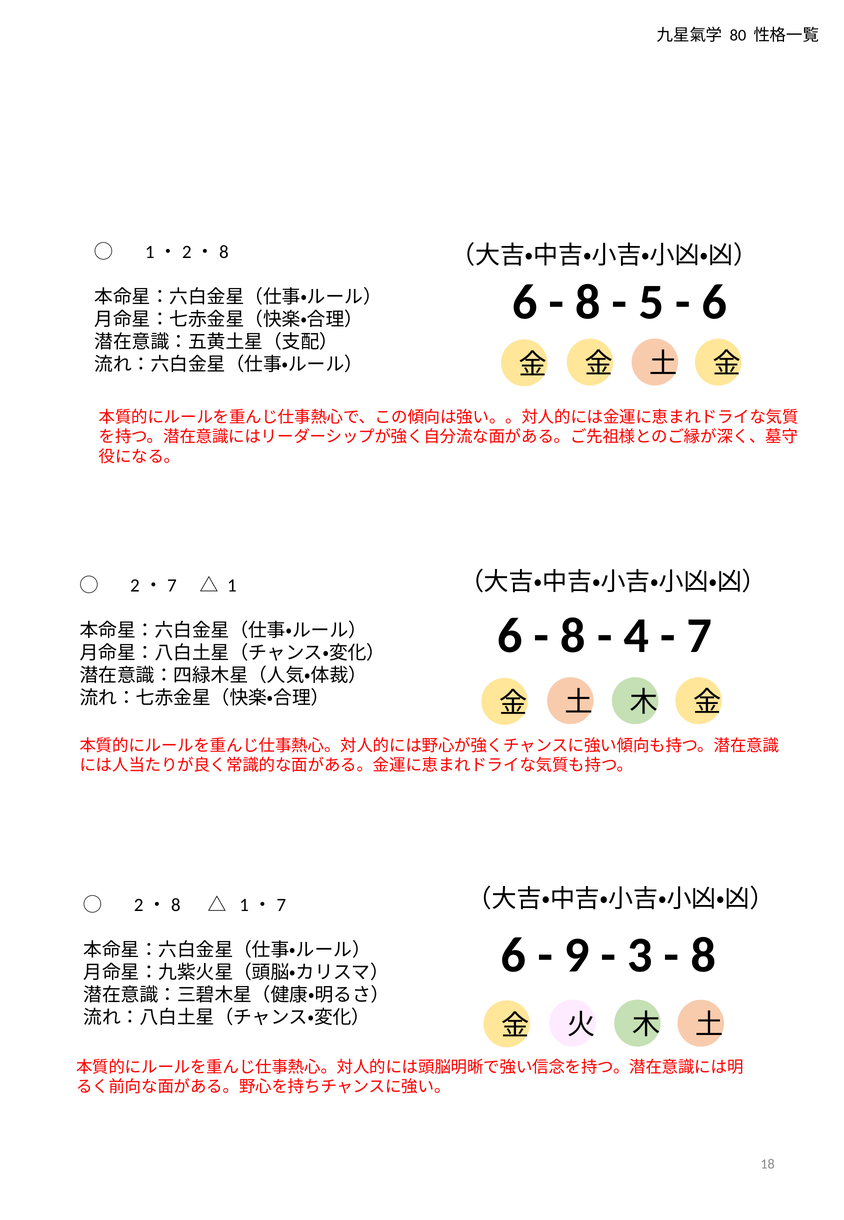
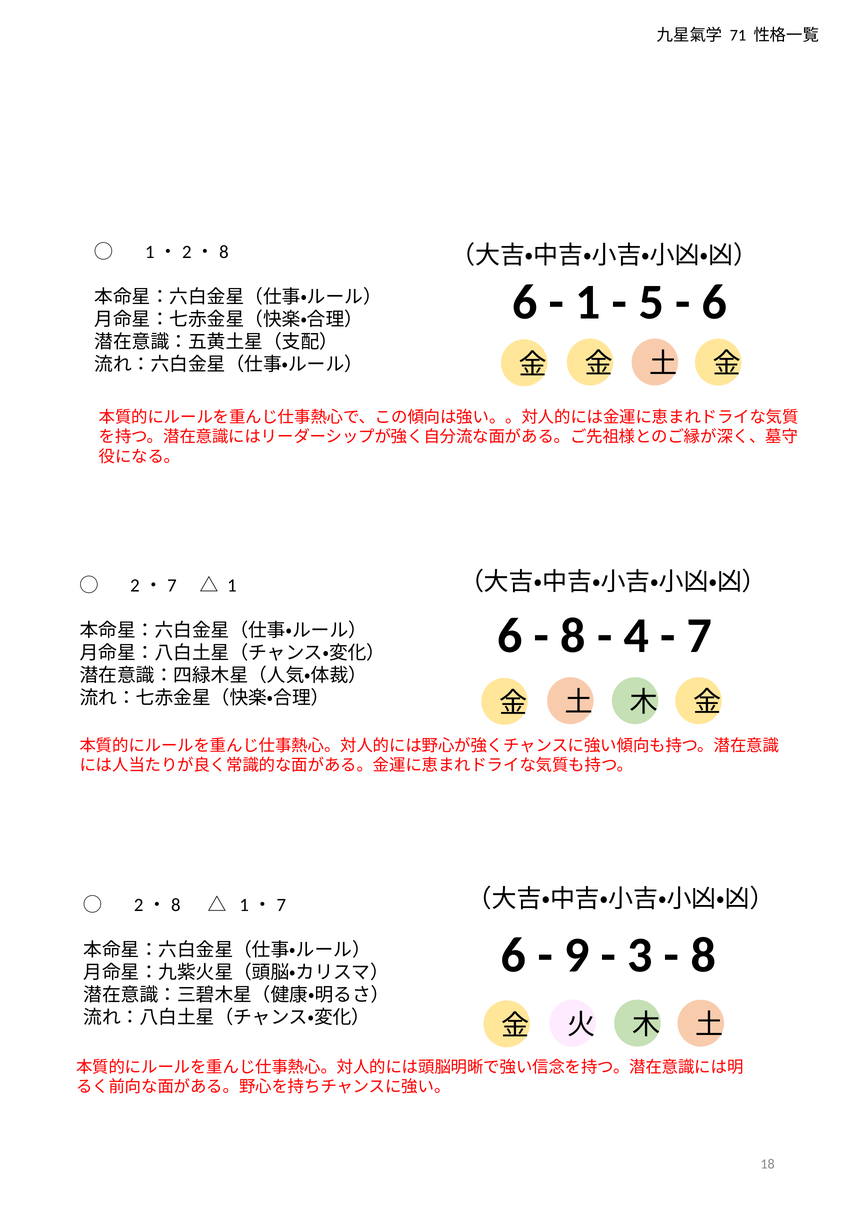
80: 80 -> 71 (738, 35)
8: 8 -> 1 (588, 302)
